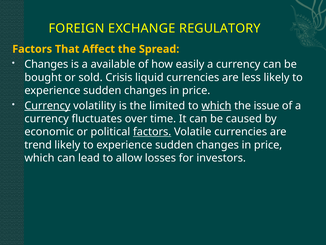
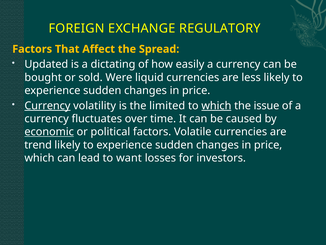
Changes: Changes -> Updated (46, 64)
available: available -> dictating (113, 64)
Crisis: Crisis -> Were (119, 77)
economic underline: none -> present (49, 132)
factors underline: present -> none (152, 132)
allow: allow -> want (129, 158)
